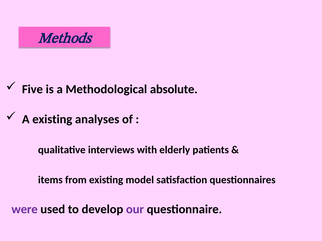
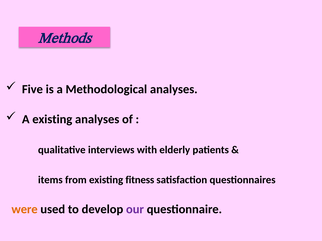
Methodological absolute: absolute -> analyses (174, 89)
model: model -> fitness (140, 180)
were colour: purple -> orange (25, 210)
